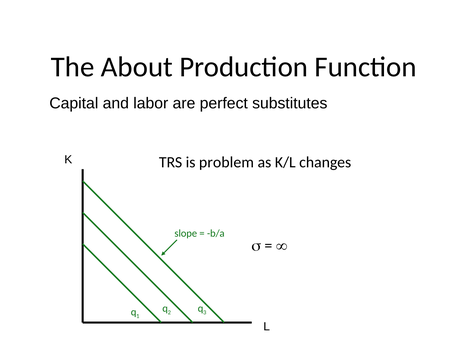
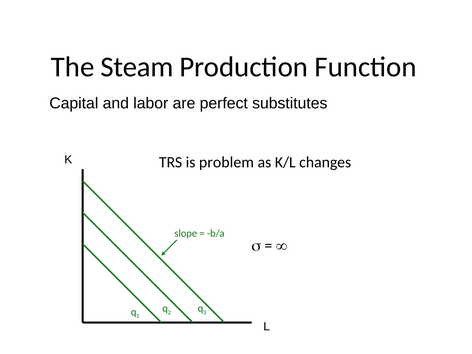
About: About -> Steam (137, 67)
